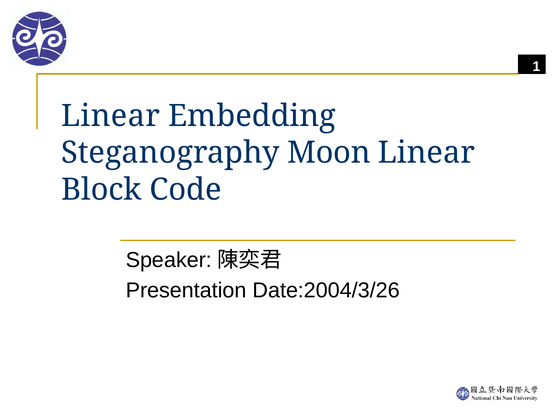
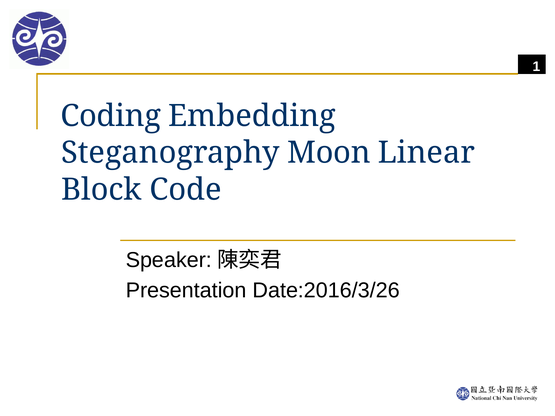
Linear: Linear -> Coding (111, 116)
Date:2004/3/26: Date:2004/3/26 -> Date:2016/3/26 (326, 291)
